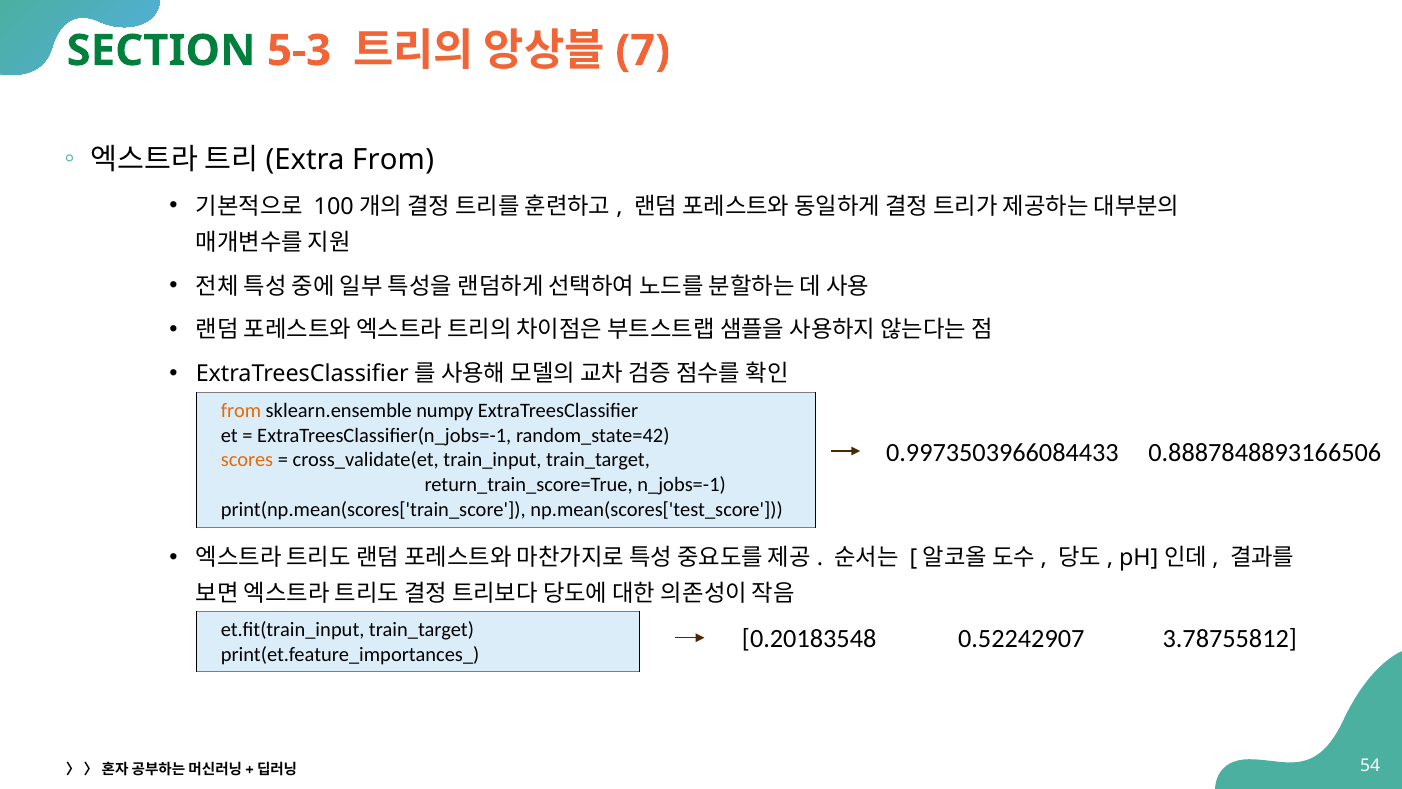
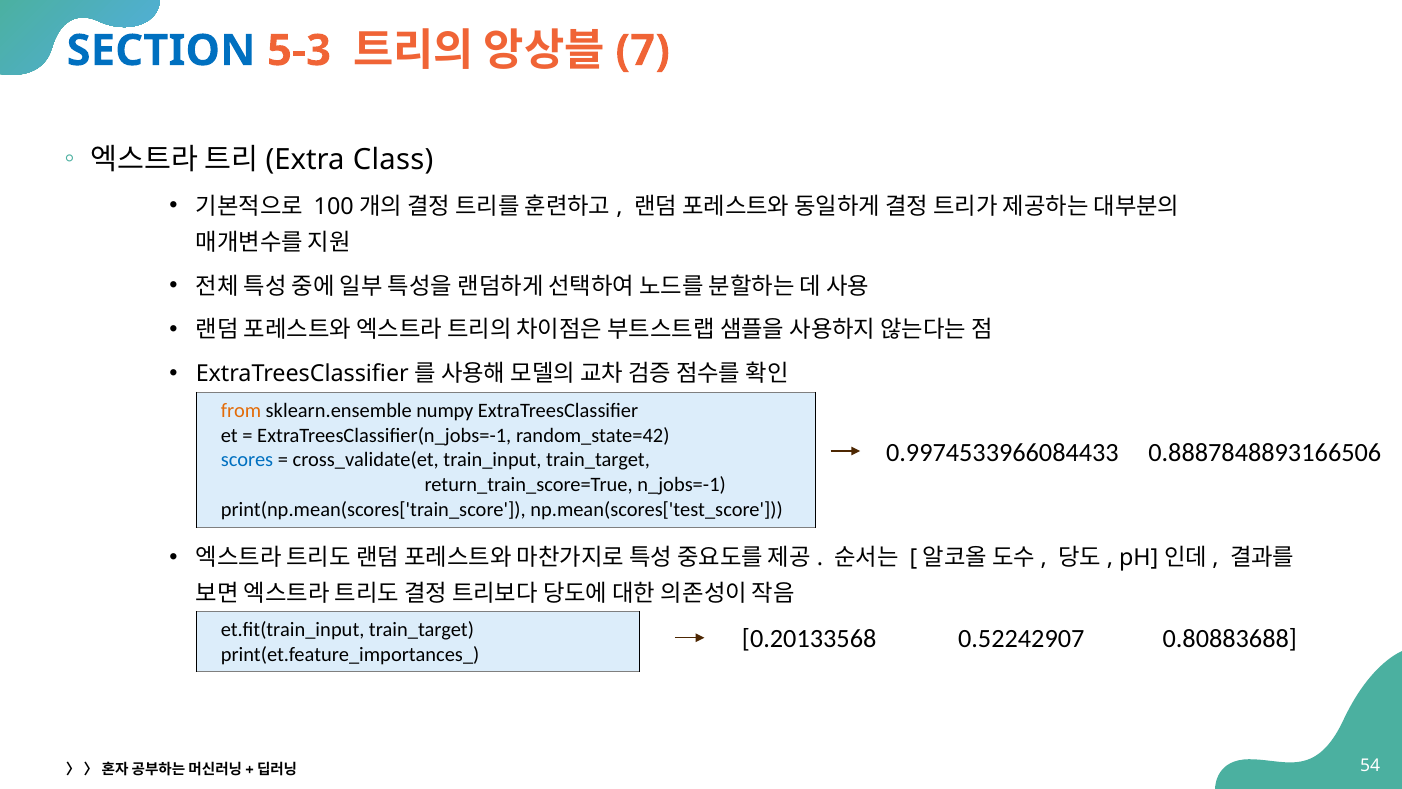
SECTION colour: green -> blue (161, 51)
From: From -> Class (393, 160)
0.9973503966084433: 0.9973503966084433 -> 0.9974533966084433 (1002, 452)
scores colour: orange -> blue (247, 460)
0.20183548: 0.20183548 -> 0.20133568 (809, 639)
3.78755812: 3.78755812 -> 0.80883688 (1230, 639)
